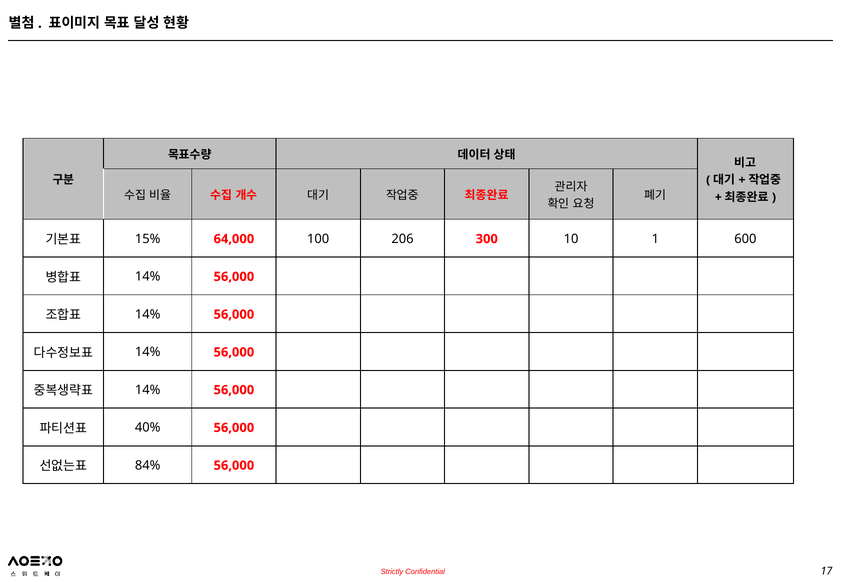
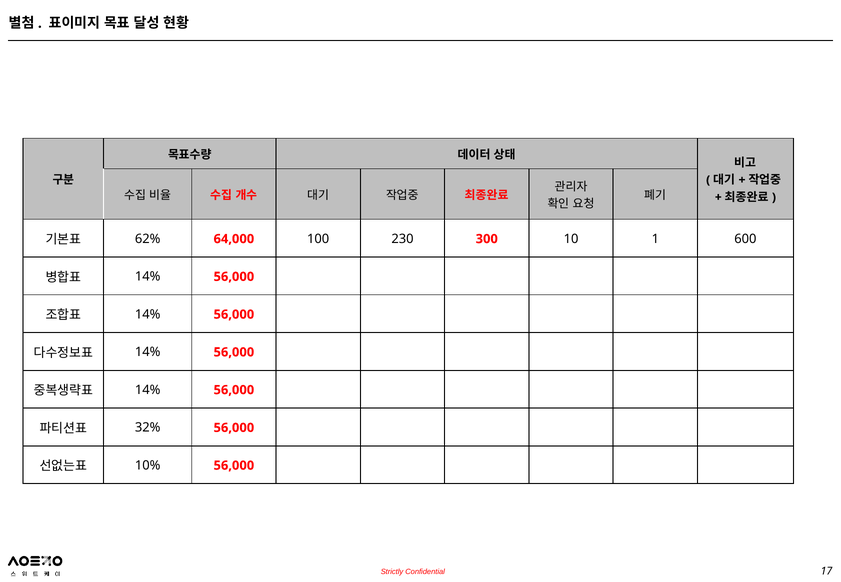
15%: 15% -> 62% (148, 239)
206: 206 -> 230 (402, 239)
40%: 40% -> 32% (148, 428)
84%: 84% -> 10% (148, 466)
